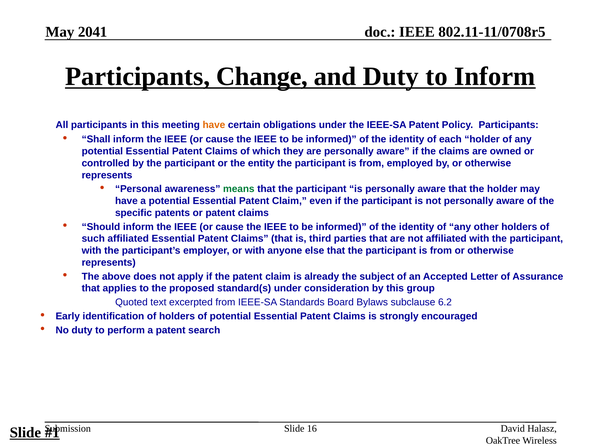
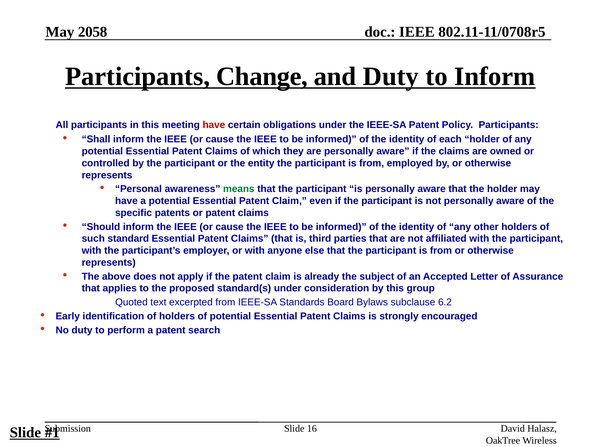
2041: 2041 -> 2058 (93, 32)
have colour: orange -> red (214, 125)
such affiliated: affiliated -> standard (128, 239)
